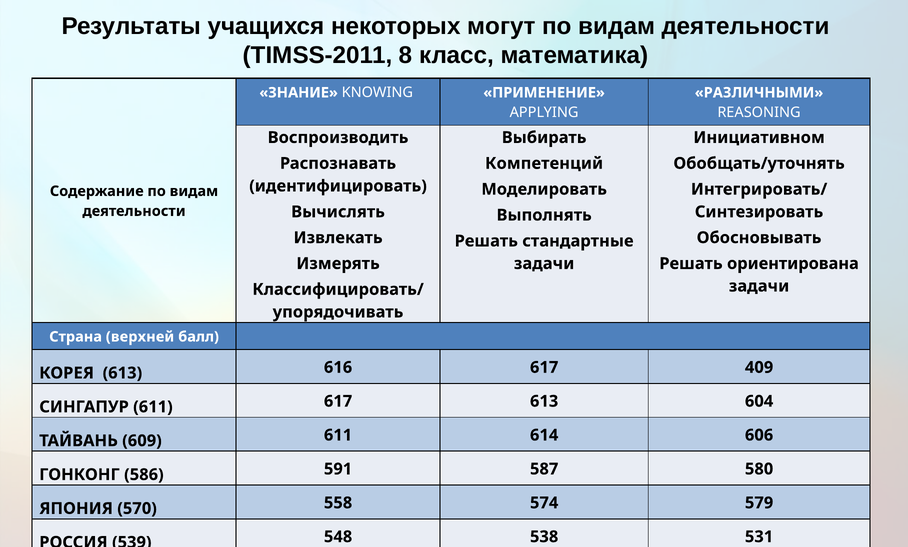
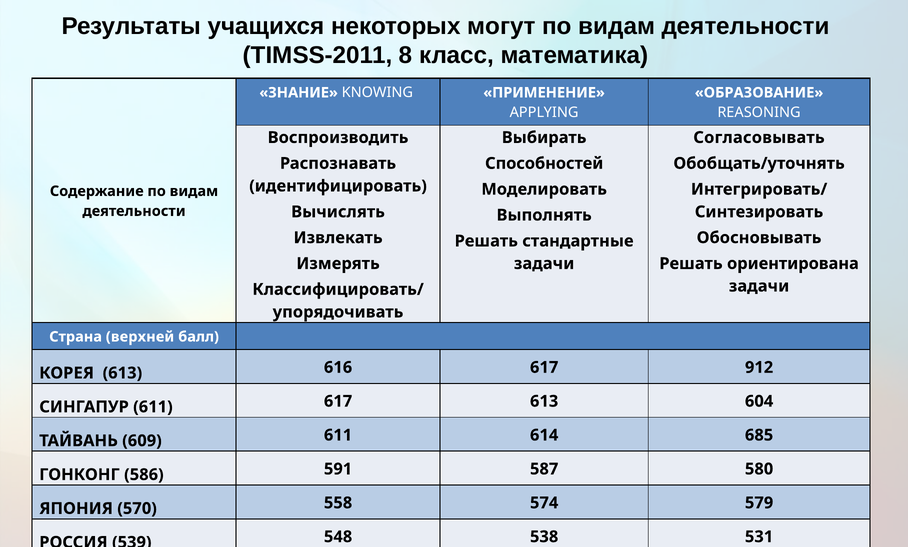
РАЗЛИЧНЫМИ: РАЗЛИЧНЫМИ -> ОБРАЗОВАНИЕ (759, 93)
Инициативном: Инициативном -> Согласовывать (759, 138)
Компетенций: Компетенций -> Способностей (544, 164)
409: 409 -> 912 (759, 368)
606: 606 -> 685 (759, 436)
